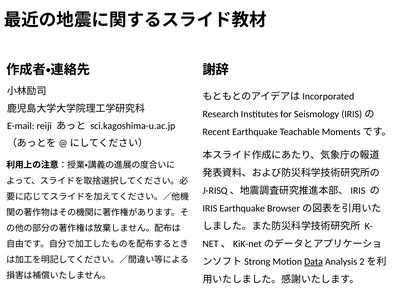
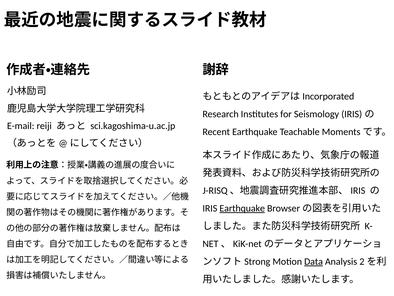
Earthquake underline: none -> present (242, 208)
